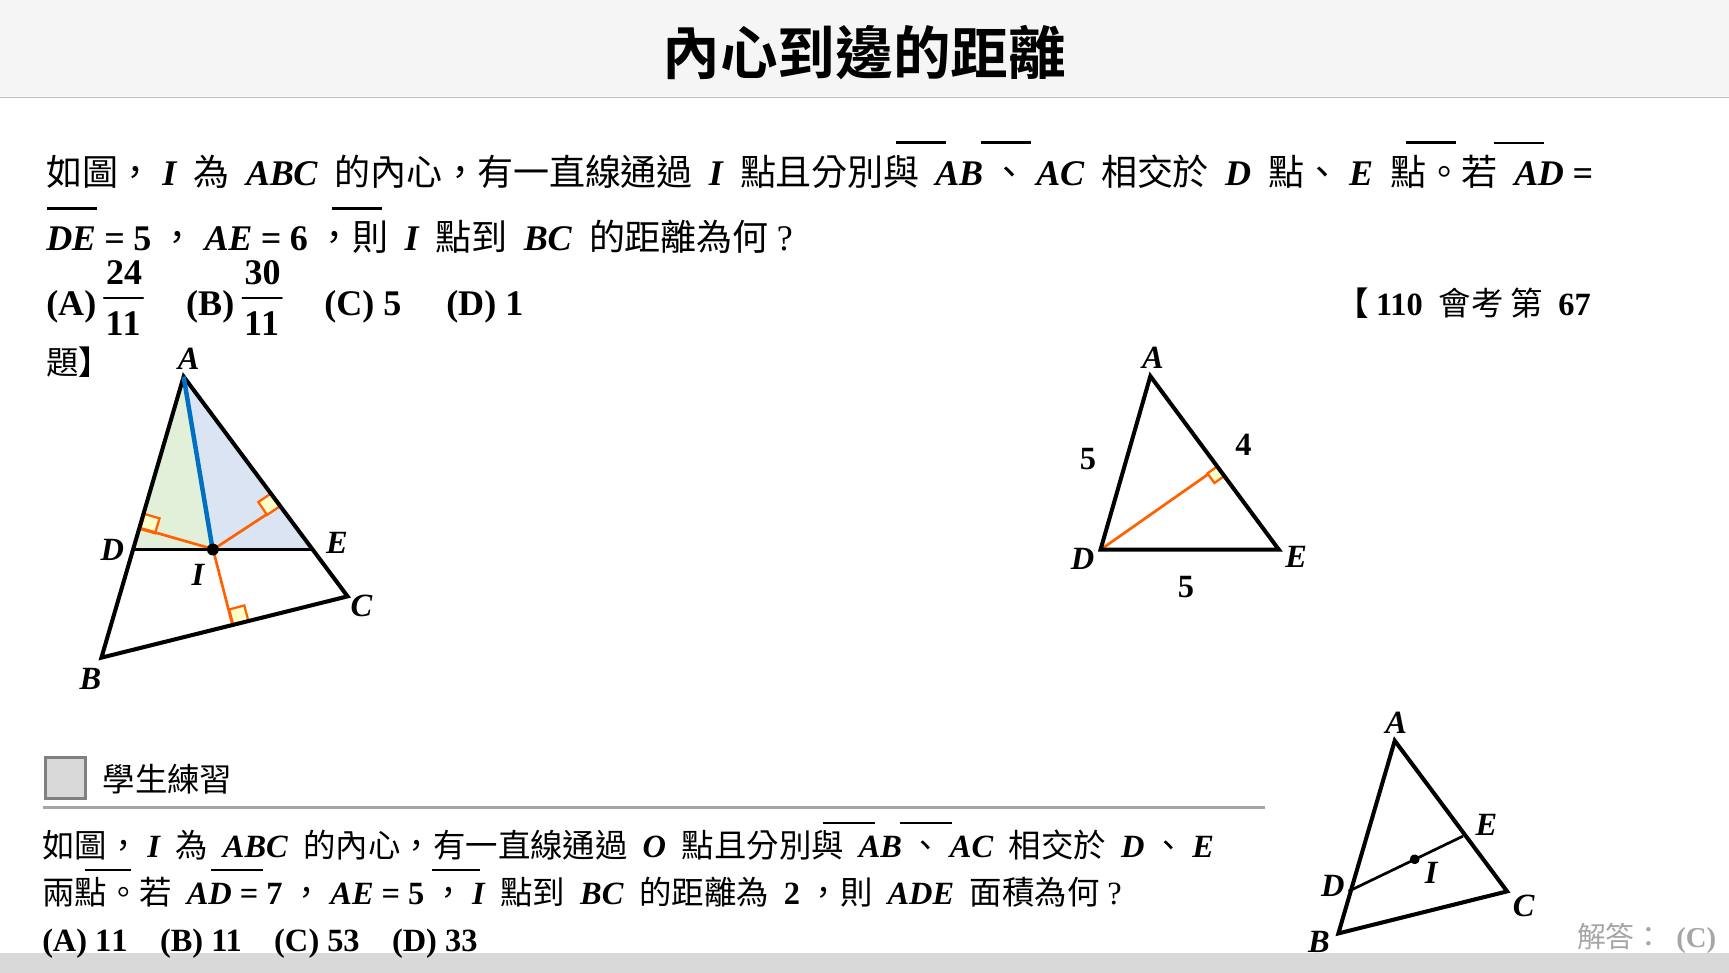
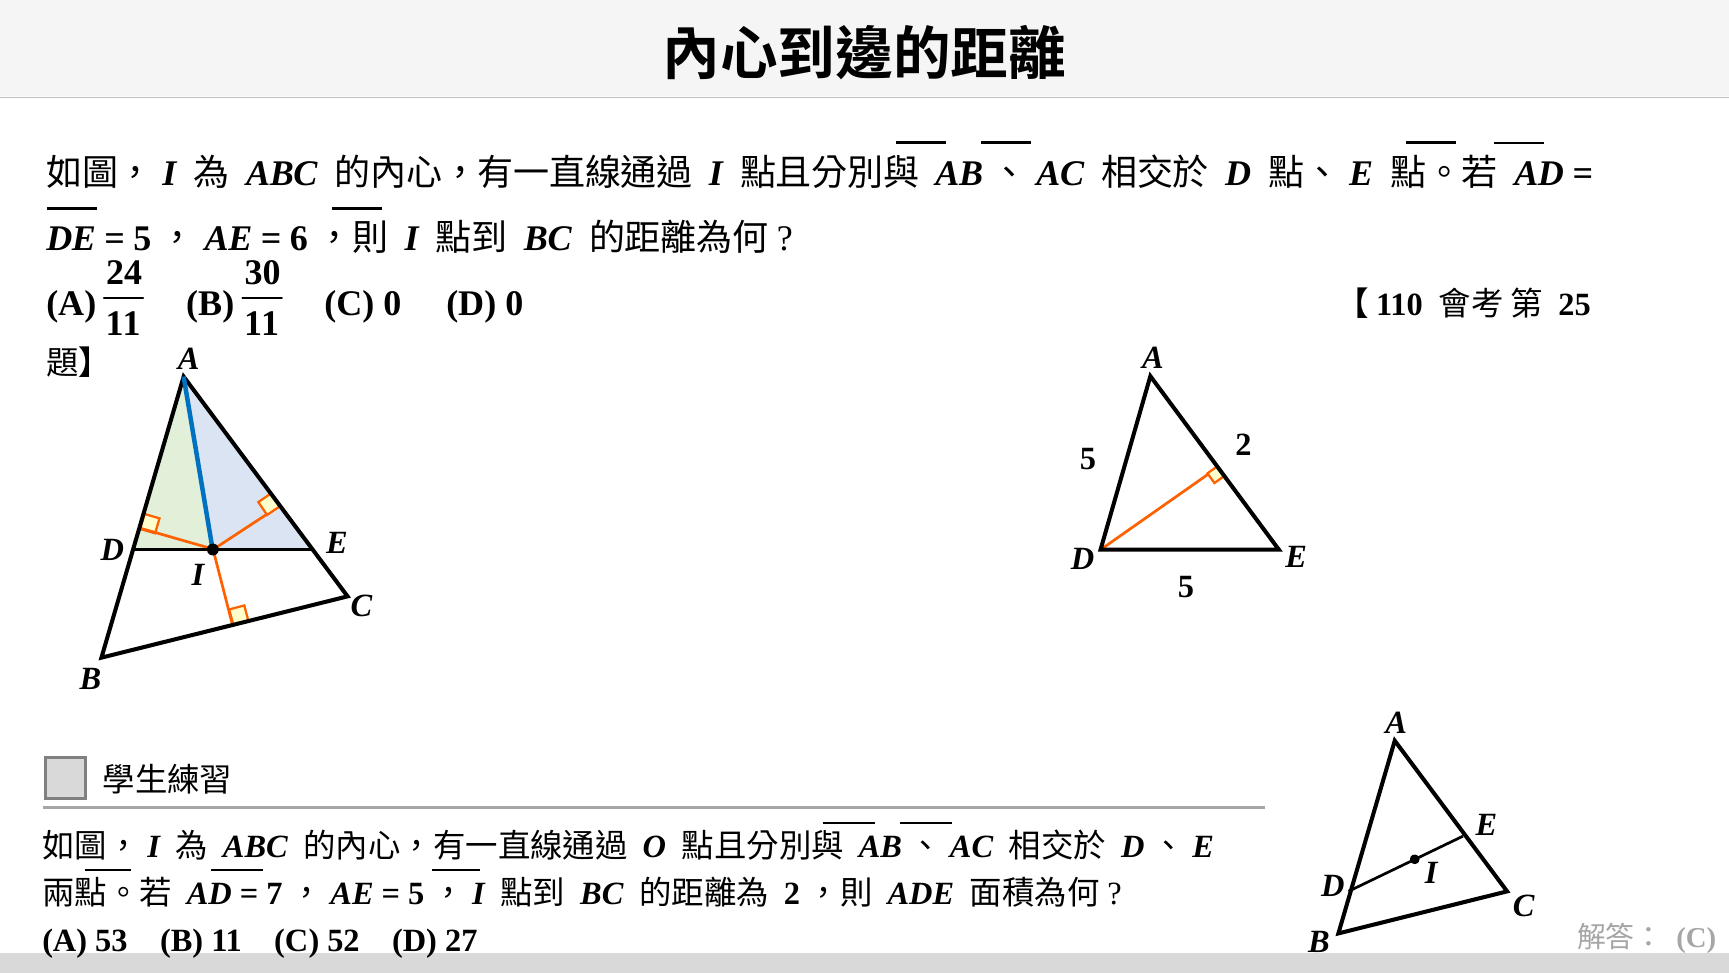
C 5: 5 -> 0 (392, 303)
D 1: 1 -> 0 (514, 303)
67: 67 -> 25 (1575, 305)
4: 4 -> 2 (1243, 444)
A 11: 11 -> 53 (111, 940)
53: 53 -> 52 (343, 940)
33: 33 -> 27 (461, 940)
